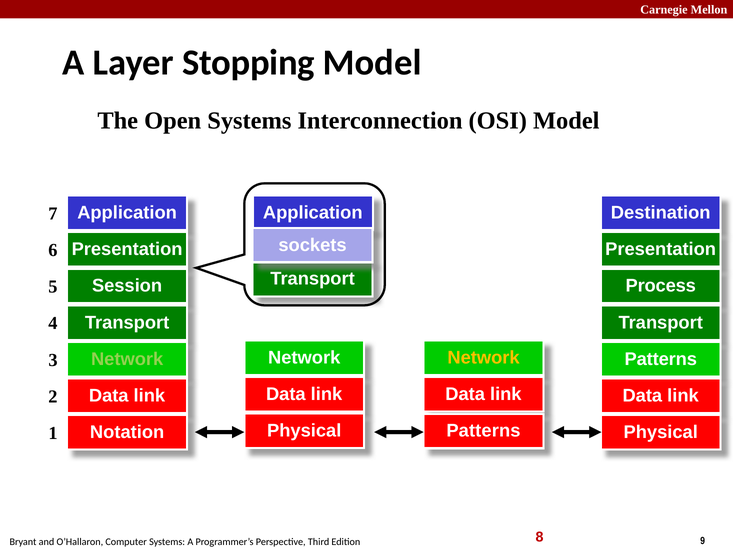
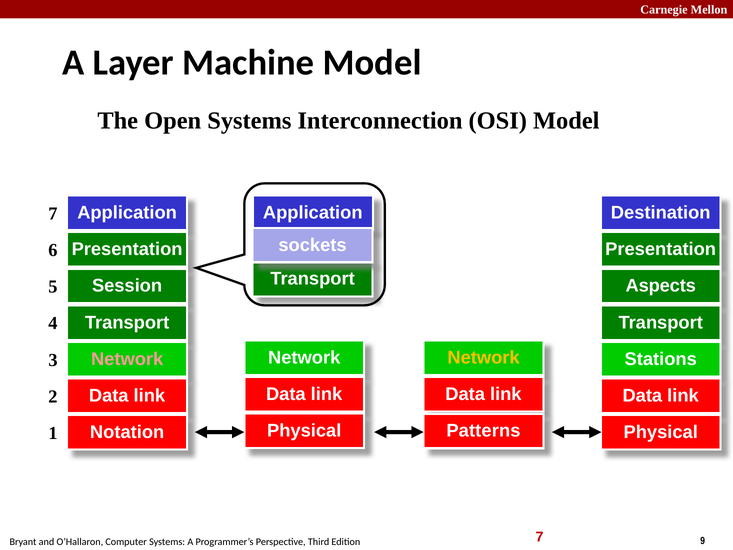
Stopping: Stopping -> Machine (248, 63)
Process: Process -> Aspects (661, 286)
Network colour: light green -> pink (127, 359)
Patterns: Patterns -> Stations (661, 359)
8: 8 -> 7 (540, 537)
